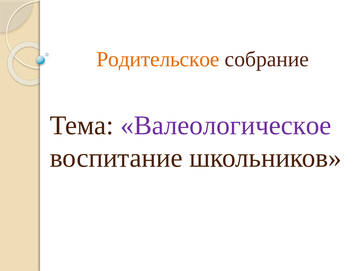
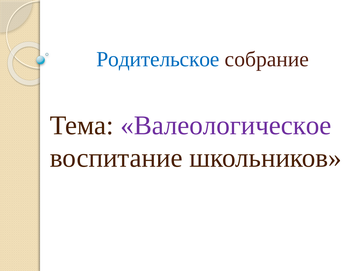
Родительское colour: orange -> blue (158, 59)
